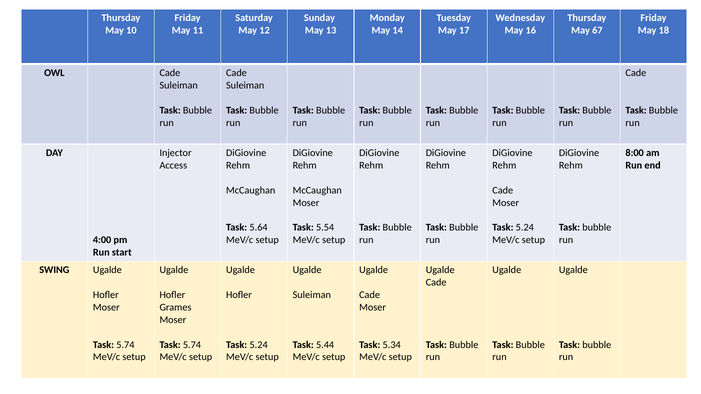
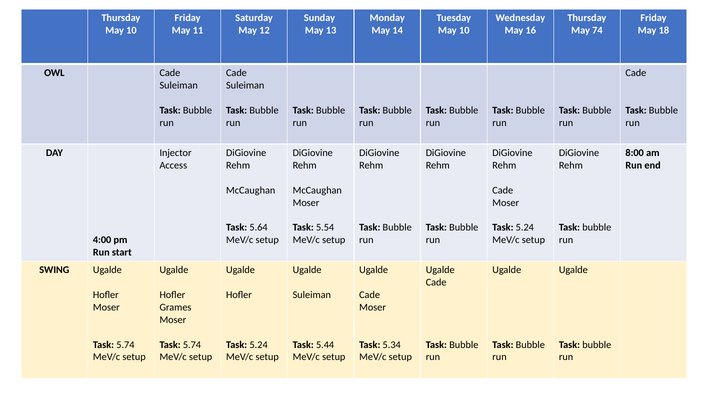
17: 17 -> 10 (464, 30)
67: 67 -> 74 (597, 30)
